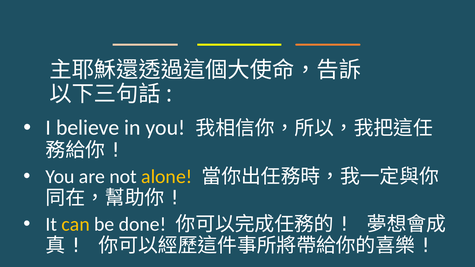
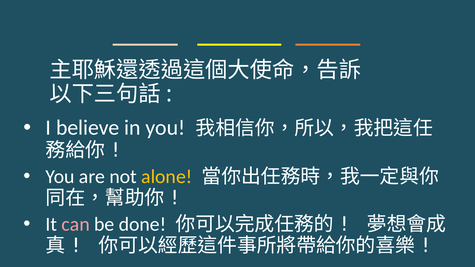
can colour: yellow -> pink (76, 224)
